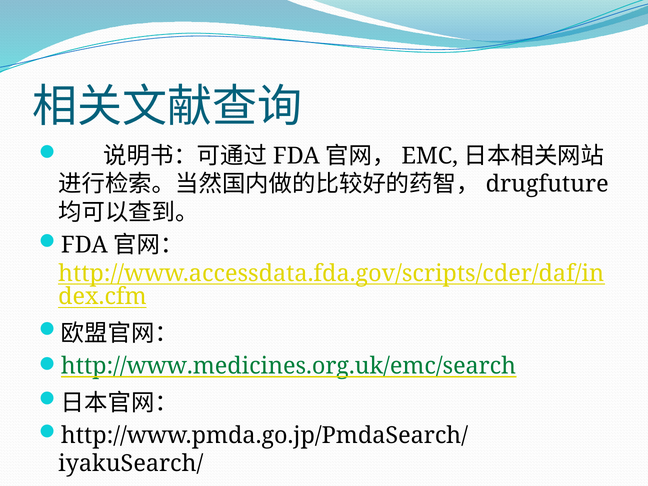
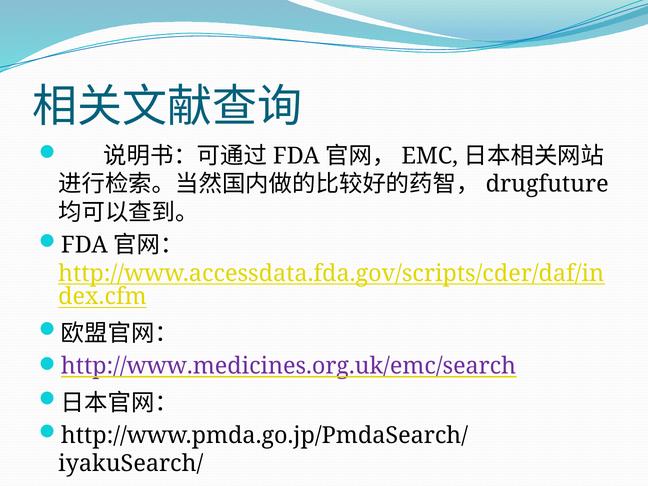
http://www.medicines.org.uk/emc/search colour: green -> purple (289, 366)
